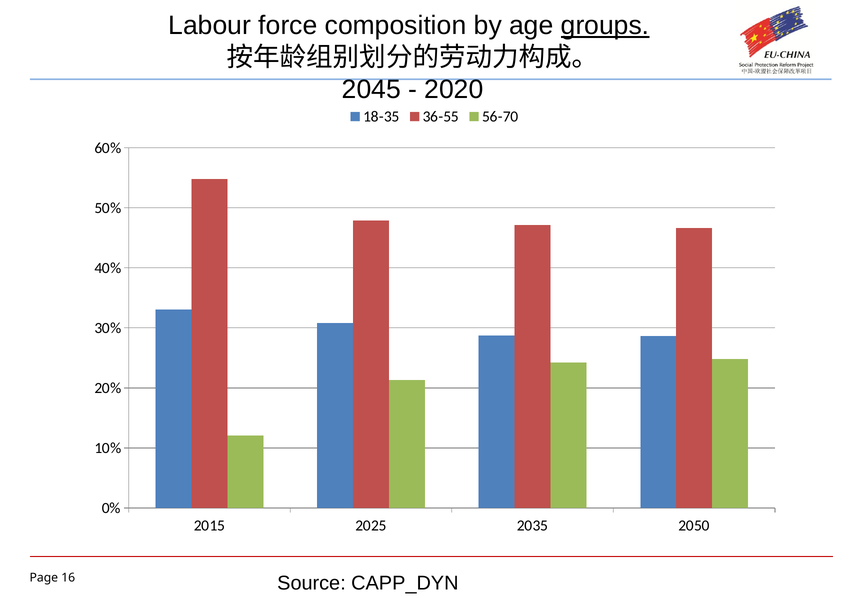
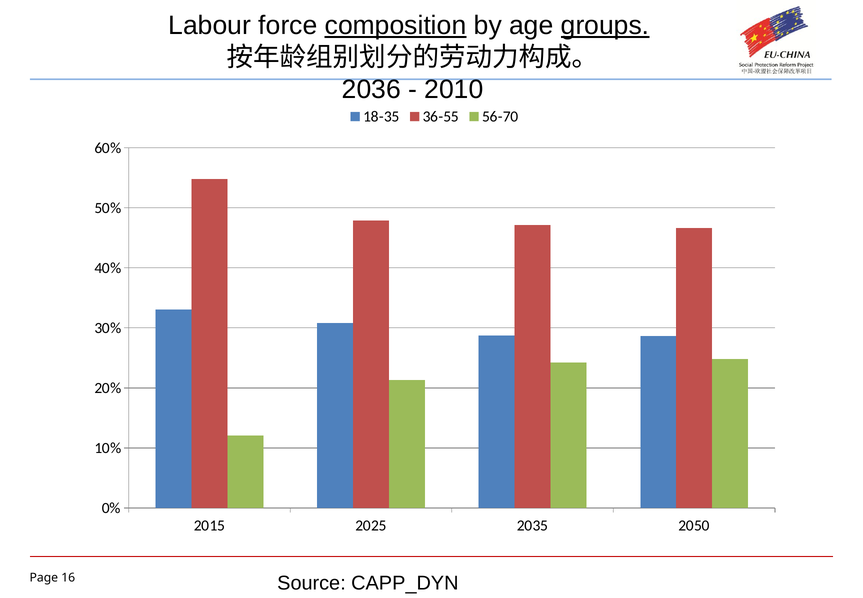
composition underline: none -> present (396, 26)
2045: 2045 -> 2036 (371, 89)
2020: 2020 -> 2010 (454, 89)
